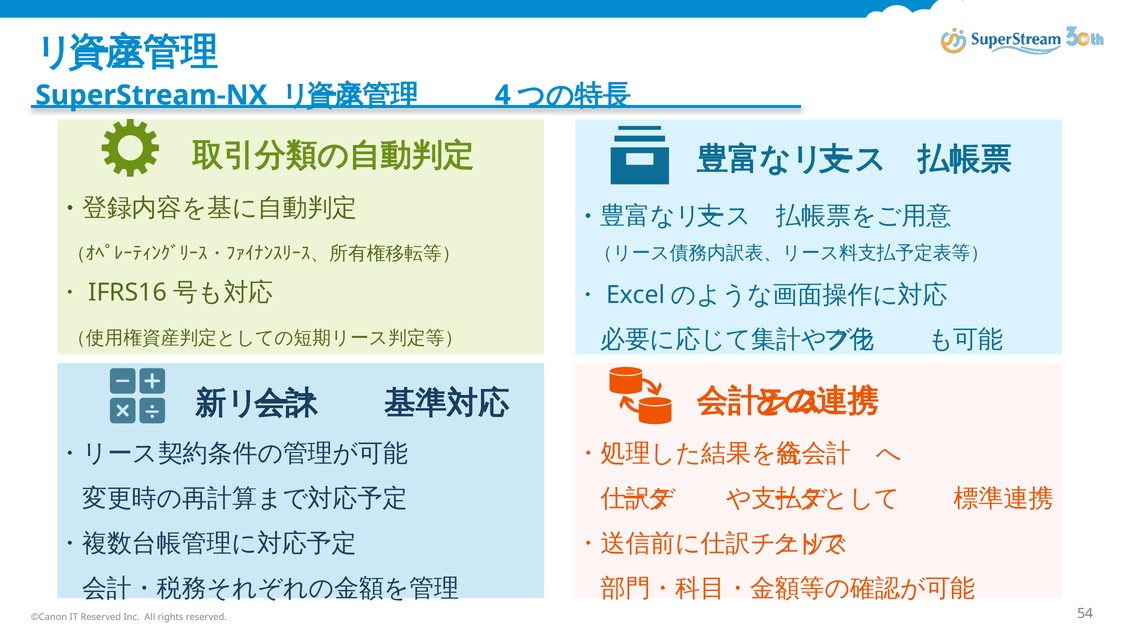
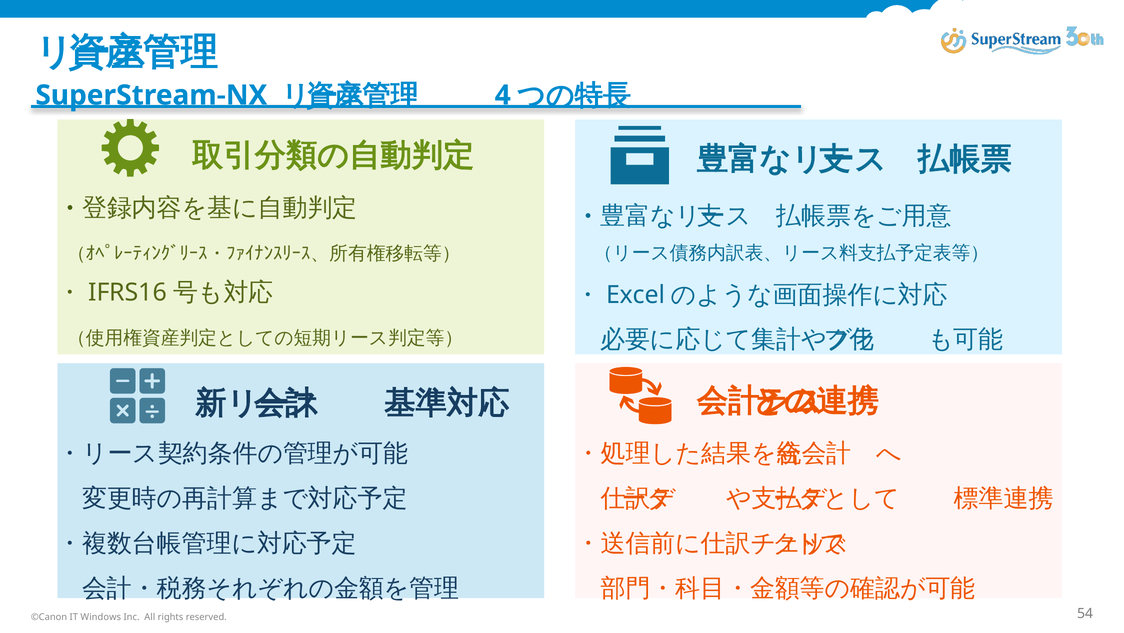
IT Reserved: Reserved -> Windows (101, 616)
